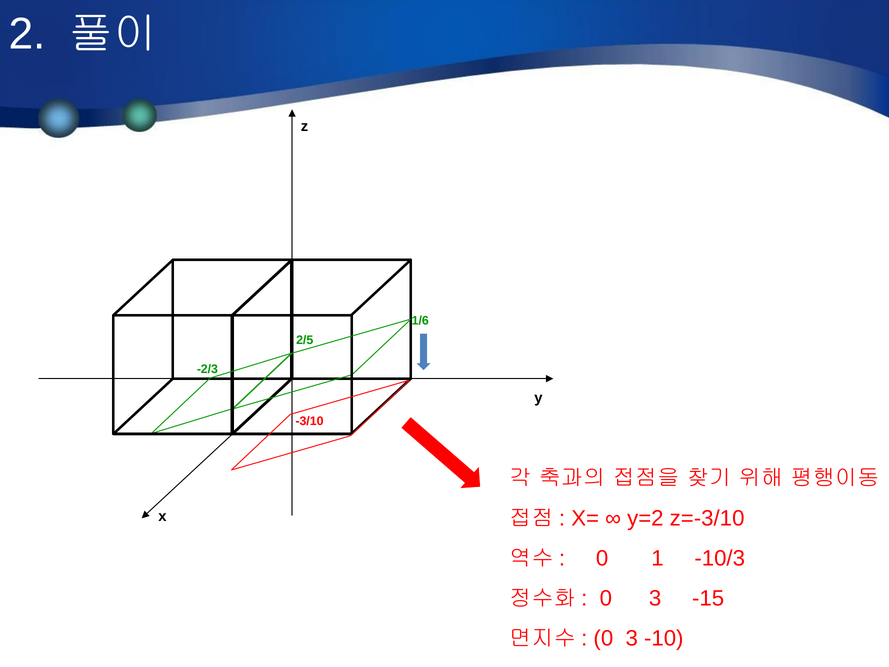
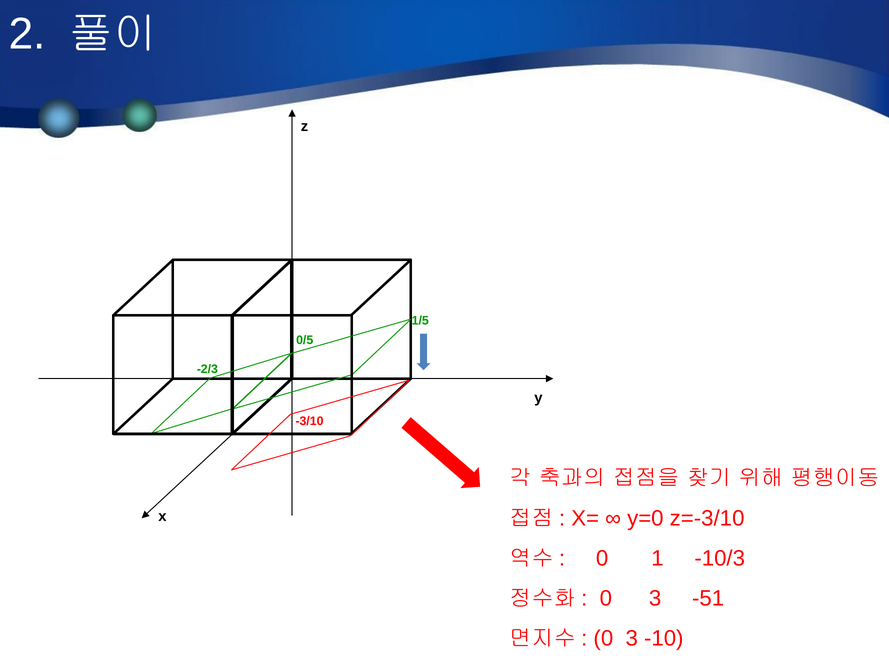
1/6: 1/6 -> 1/5 (420, 321)
2/5: 2/5 -> 0/5 (305, 340)
y=2: y=2 -> y=0 (645, 518)
-15: -15 -> -51 (708, 598)
